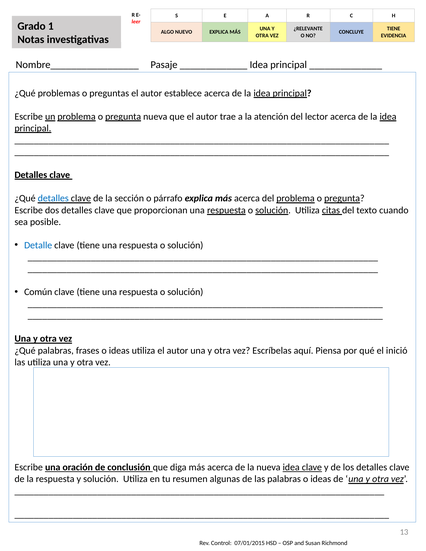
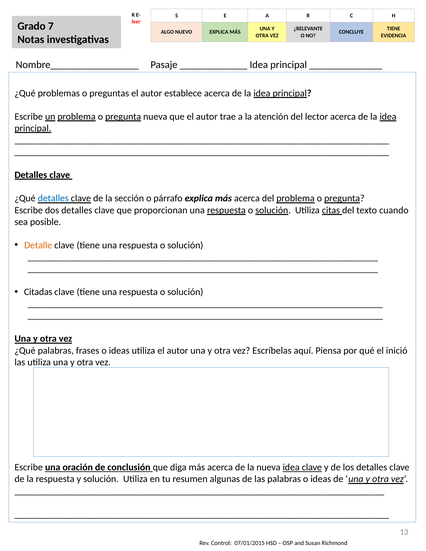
1: 1 -> 7 (51, 26)
Detalle colour: blue -> orange (38, 245)
Común: Común -> Citadas (38, 292)
